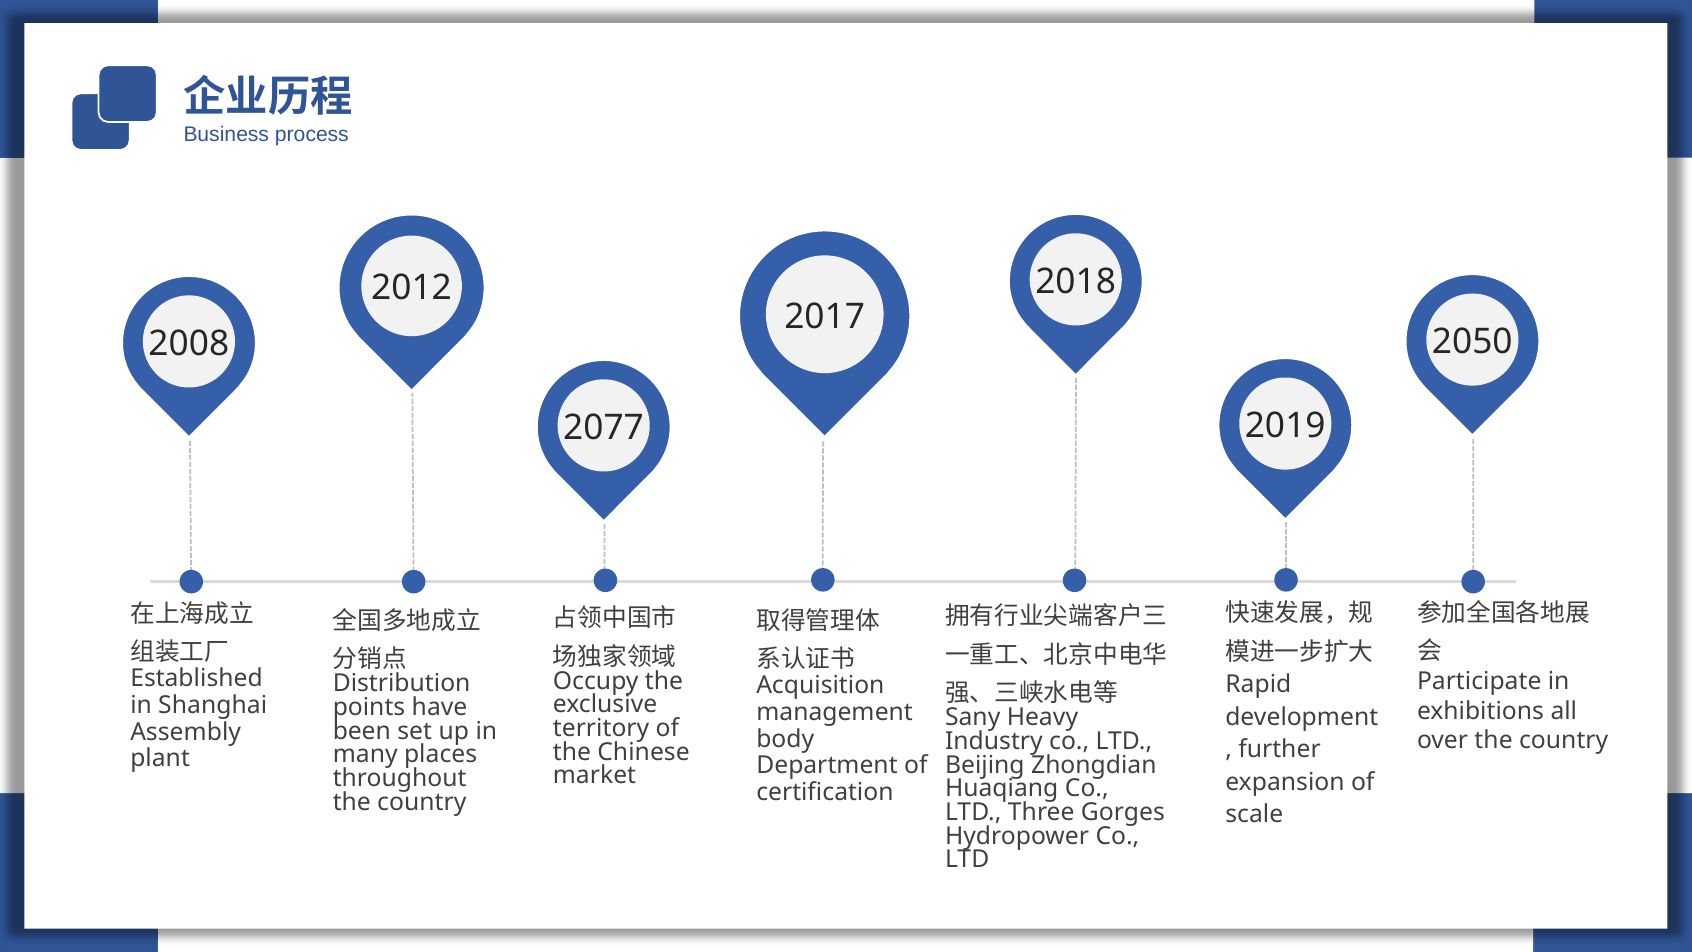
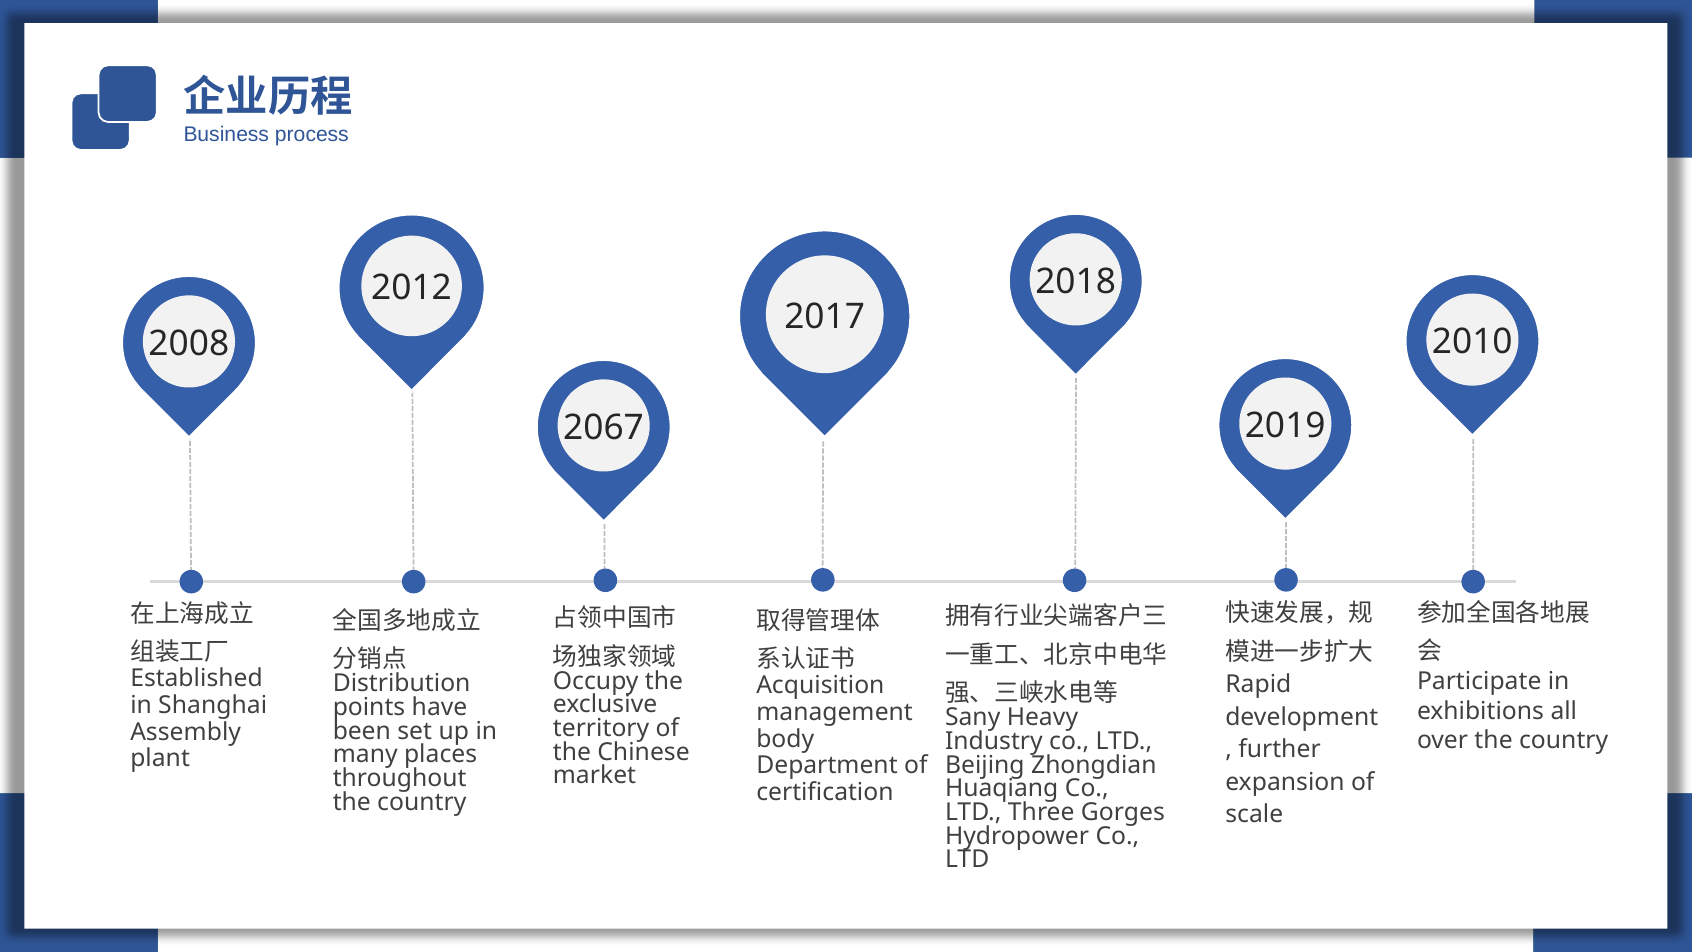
2050: 2050 -> 2010 (1472, 342)
2077: 2077 -> 2067 (604, 428)
